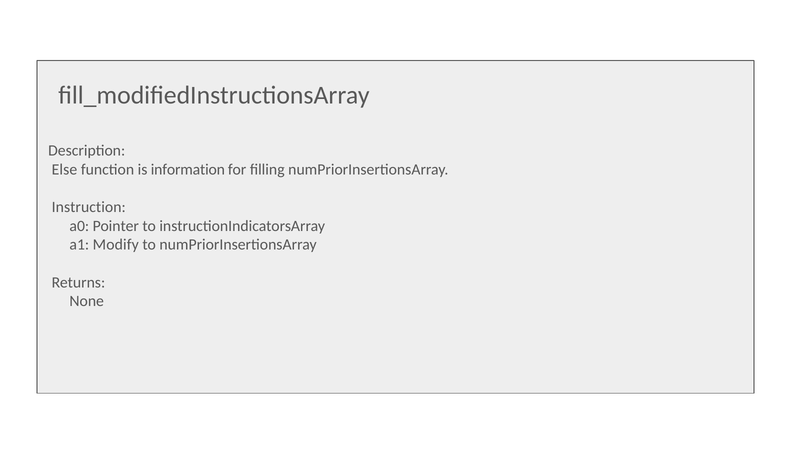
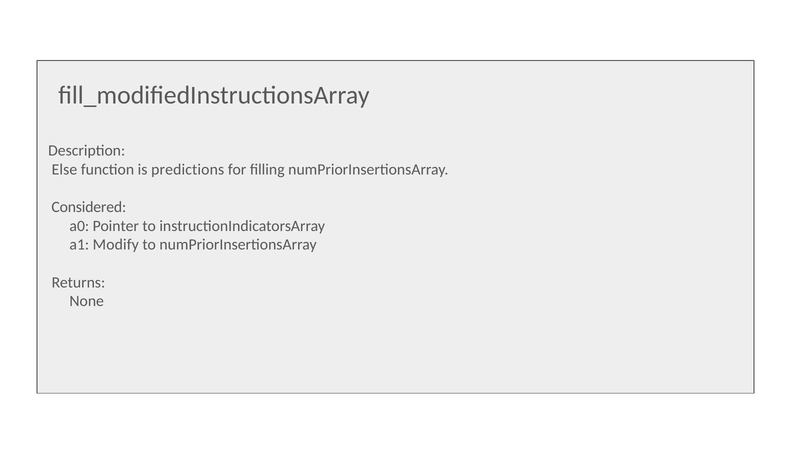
information: information -> predictions (188, 169)
Instruction: Instruction -> Considered (89, 207)
